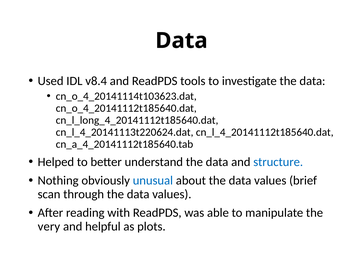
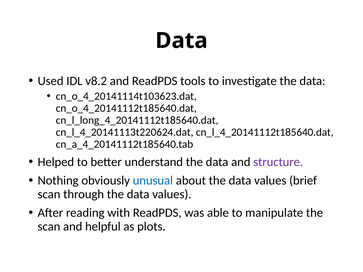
v8.4: v8.4 -> v8.2 (96, 81)
structure colour: blue -> purple (278, 162)
very: very -> scan (49, 227)
